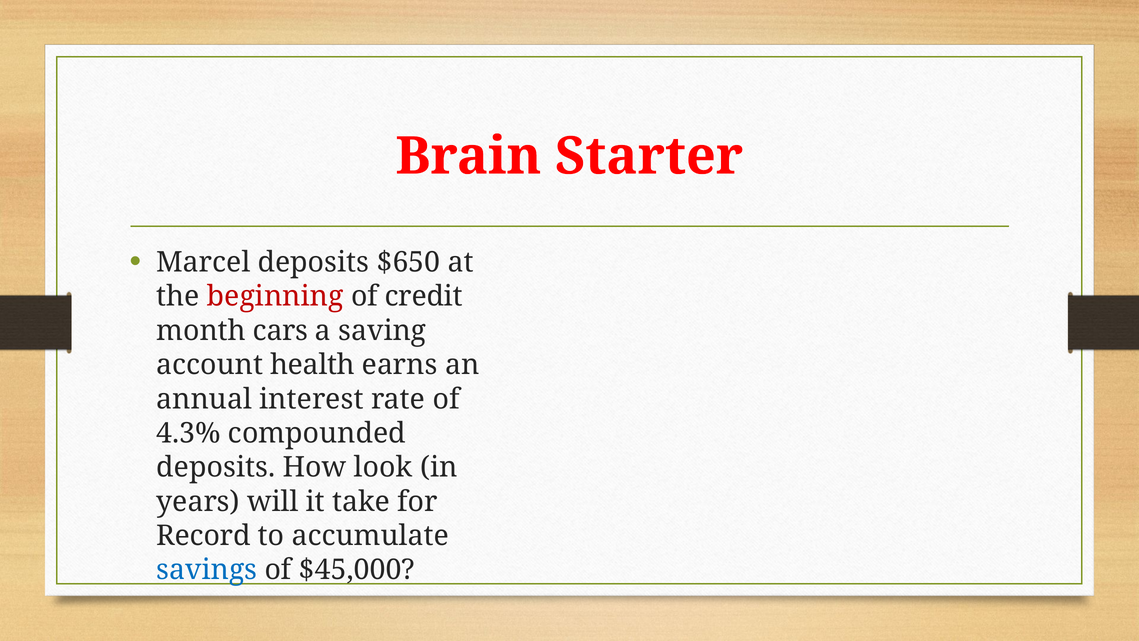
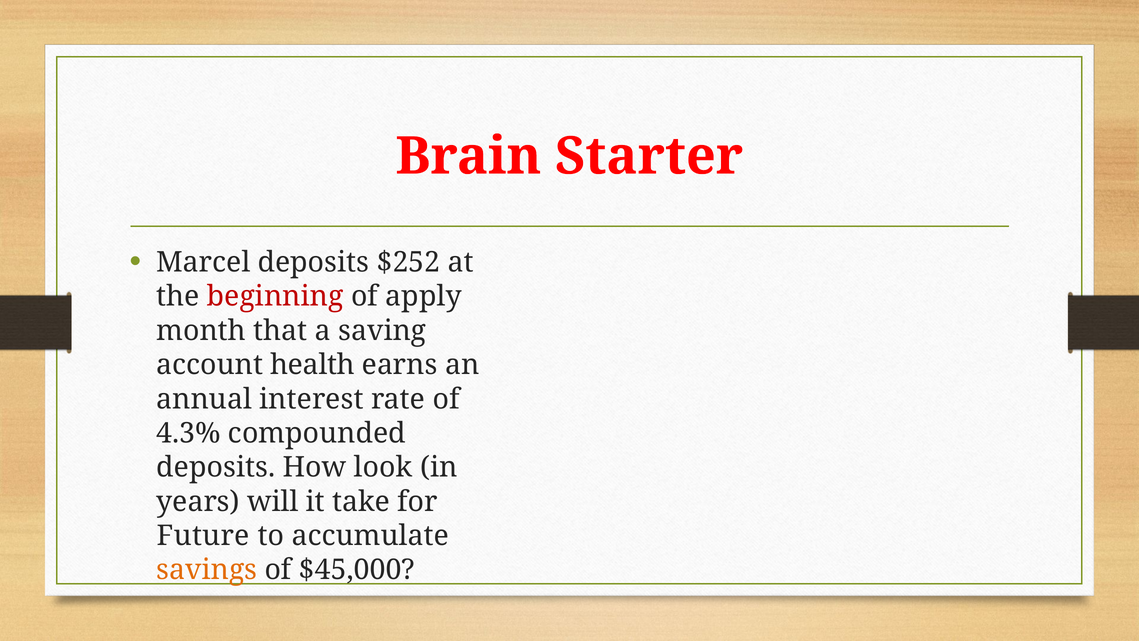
$650: $650 -> $252 (408, 262)
credit: credit -> apply (424, 296)
cars: cars -> that (280, 331)
Record: Record -> Future (203, 536)
savings colour: blue -> orange (207, 570)
